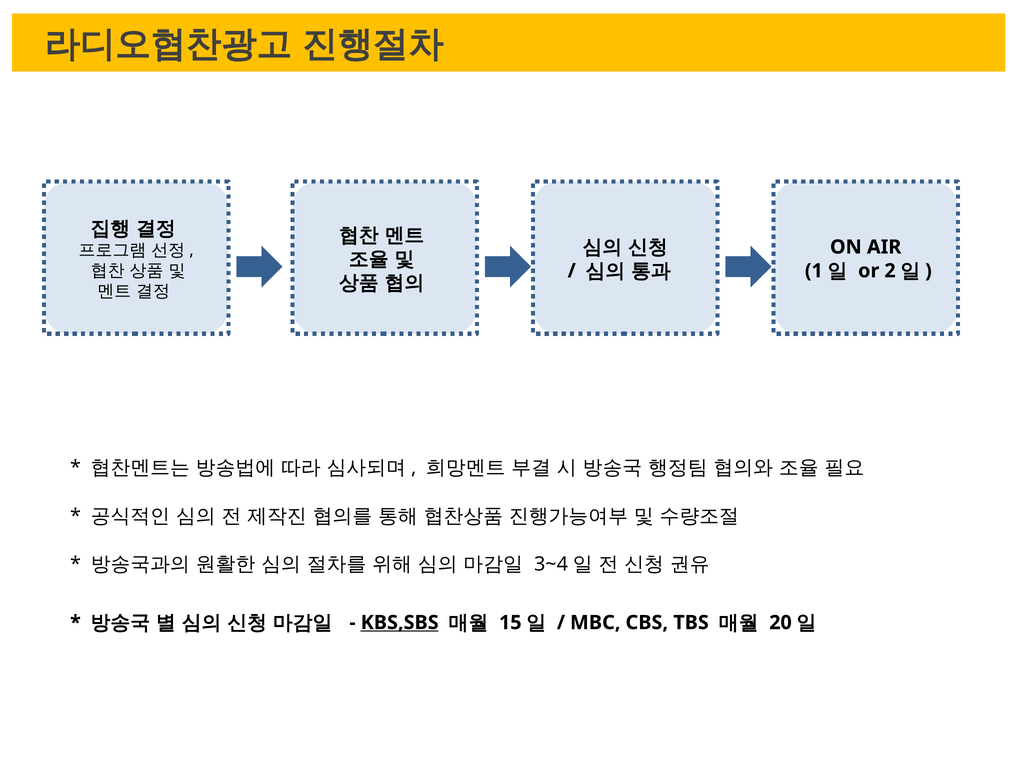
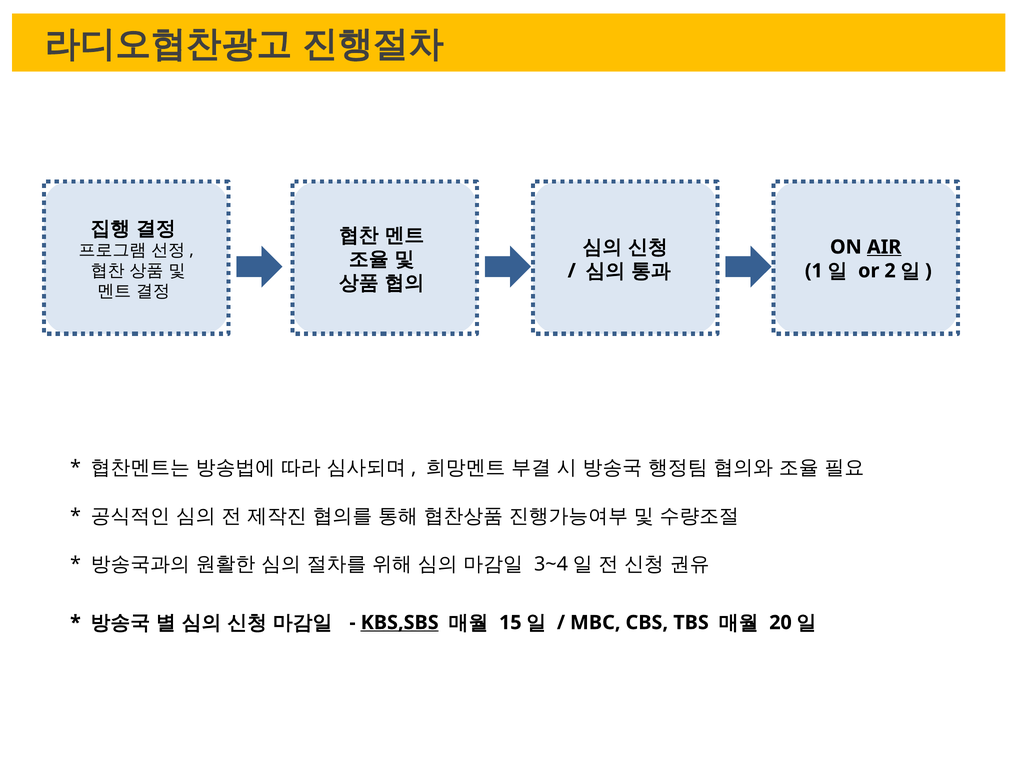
AIR underline: none -> present (884, 247)
